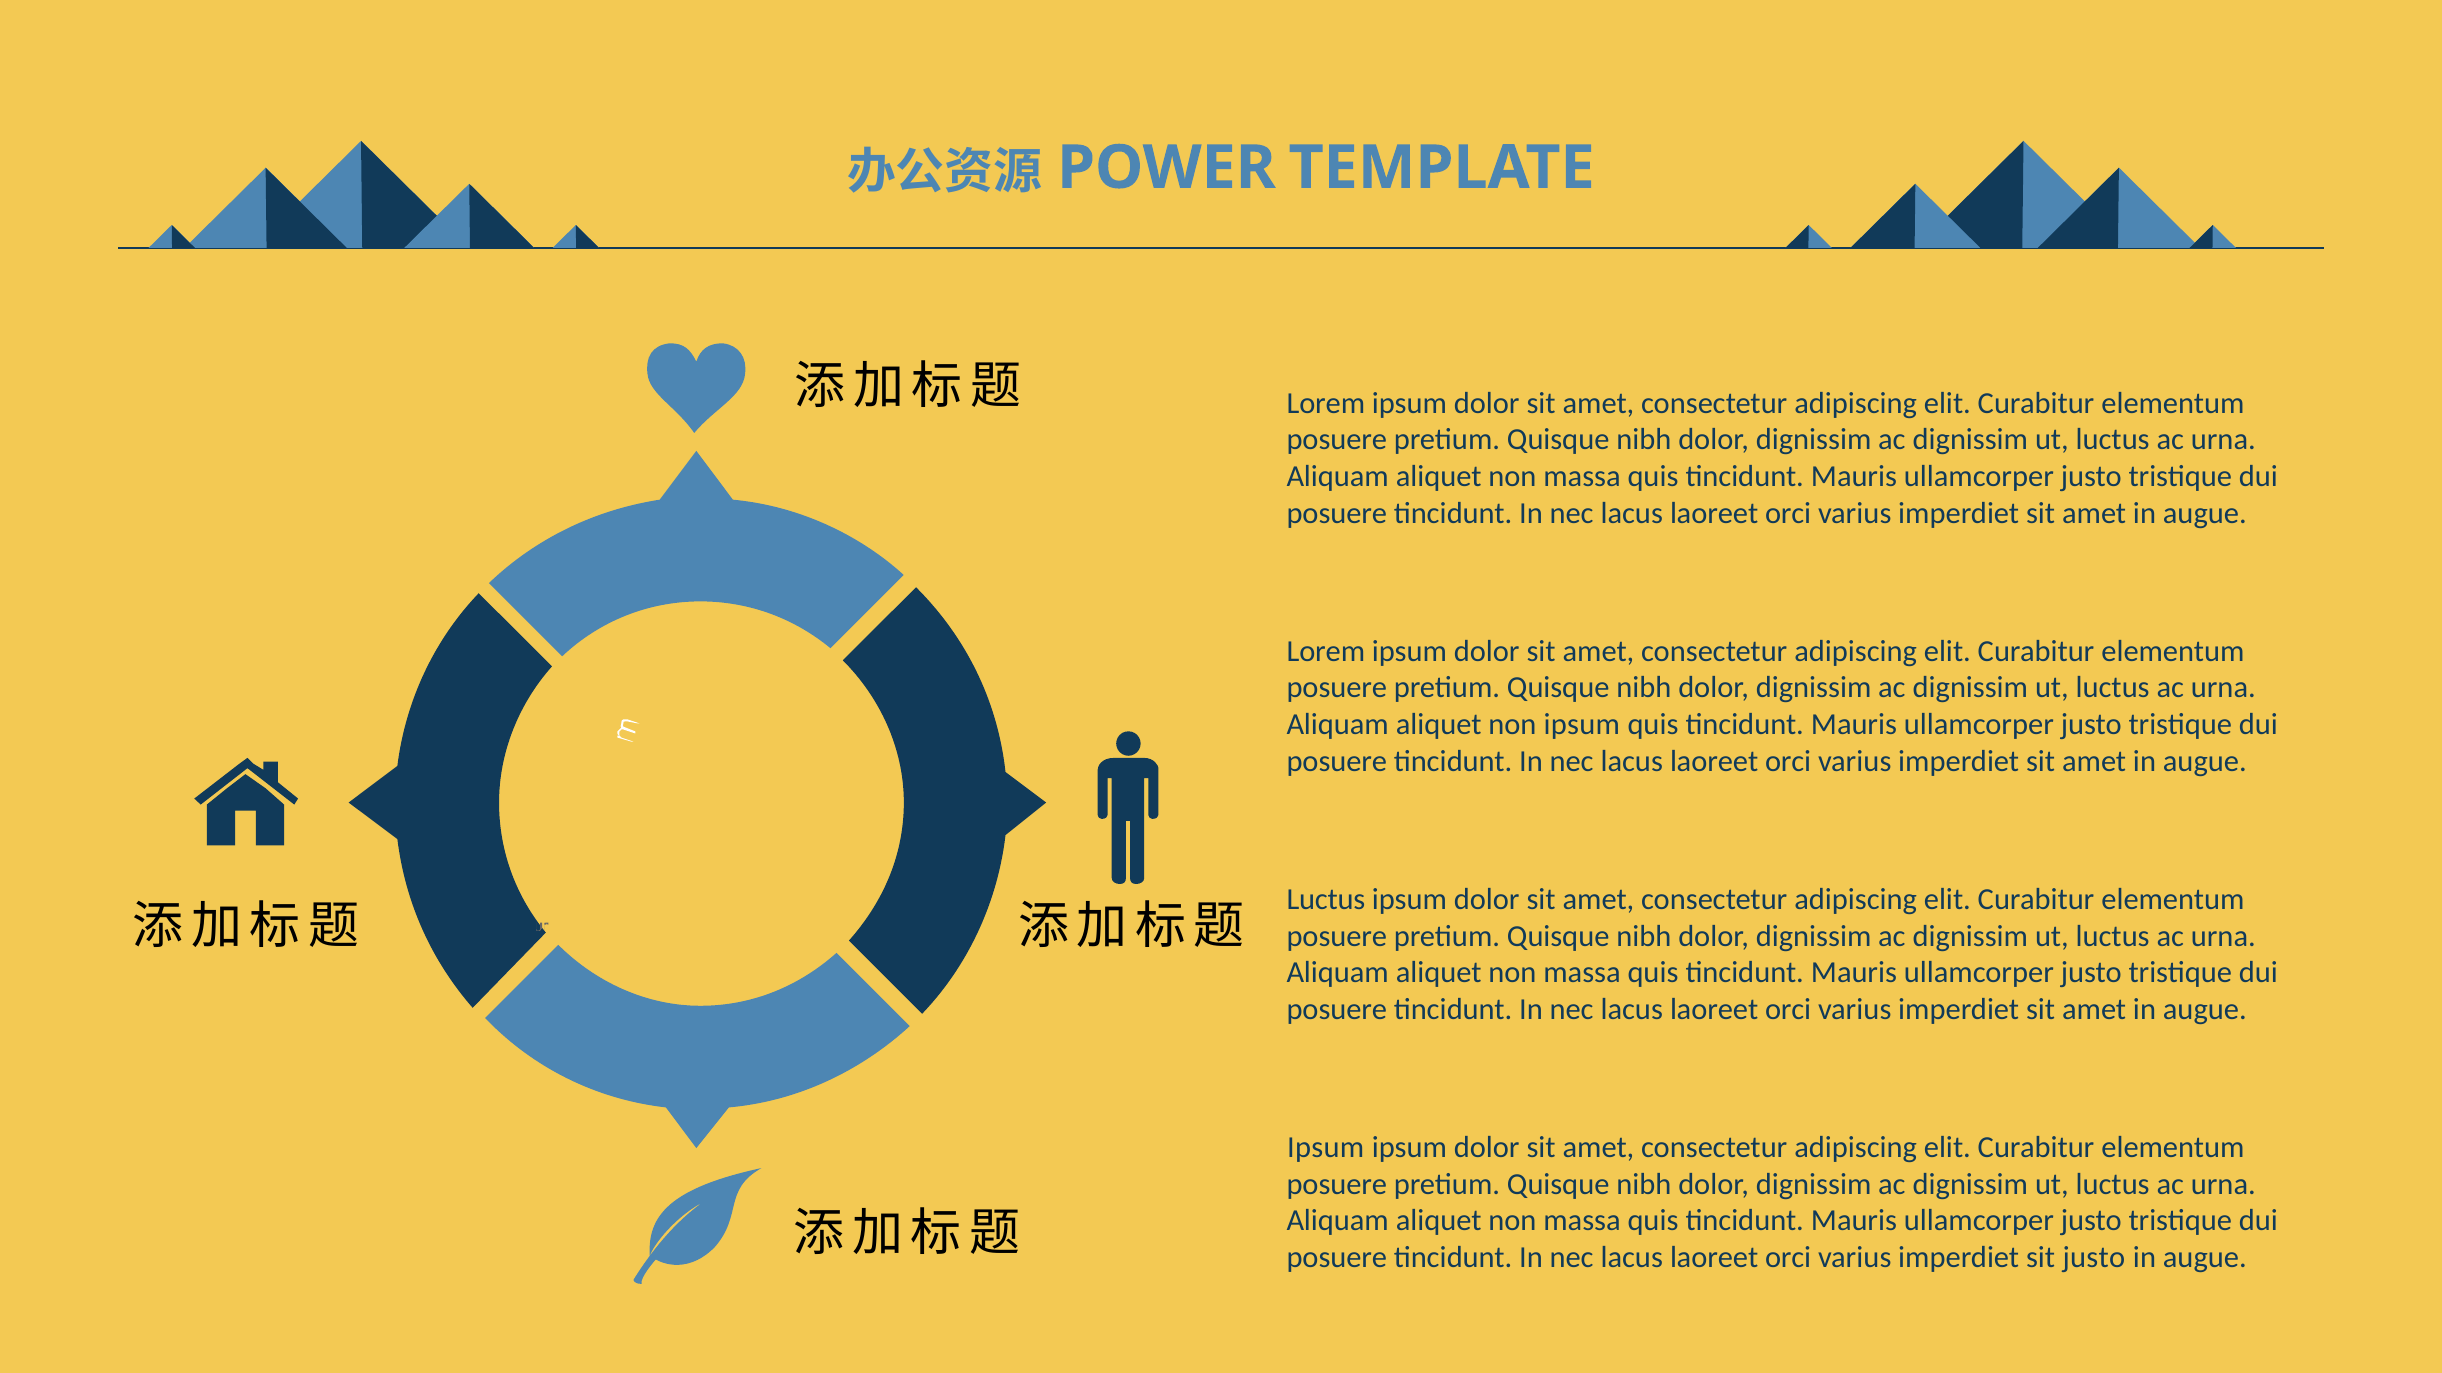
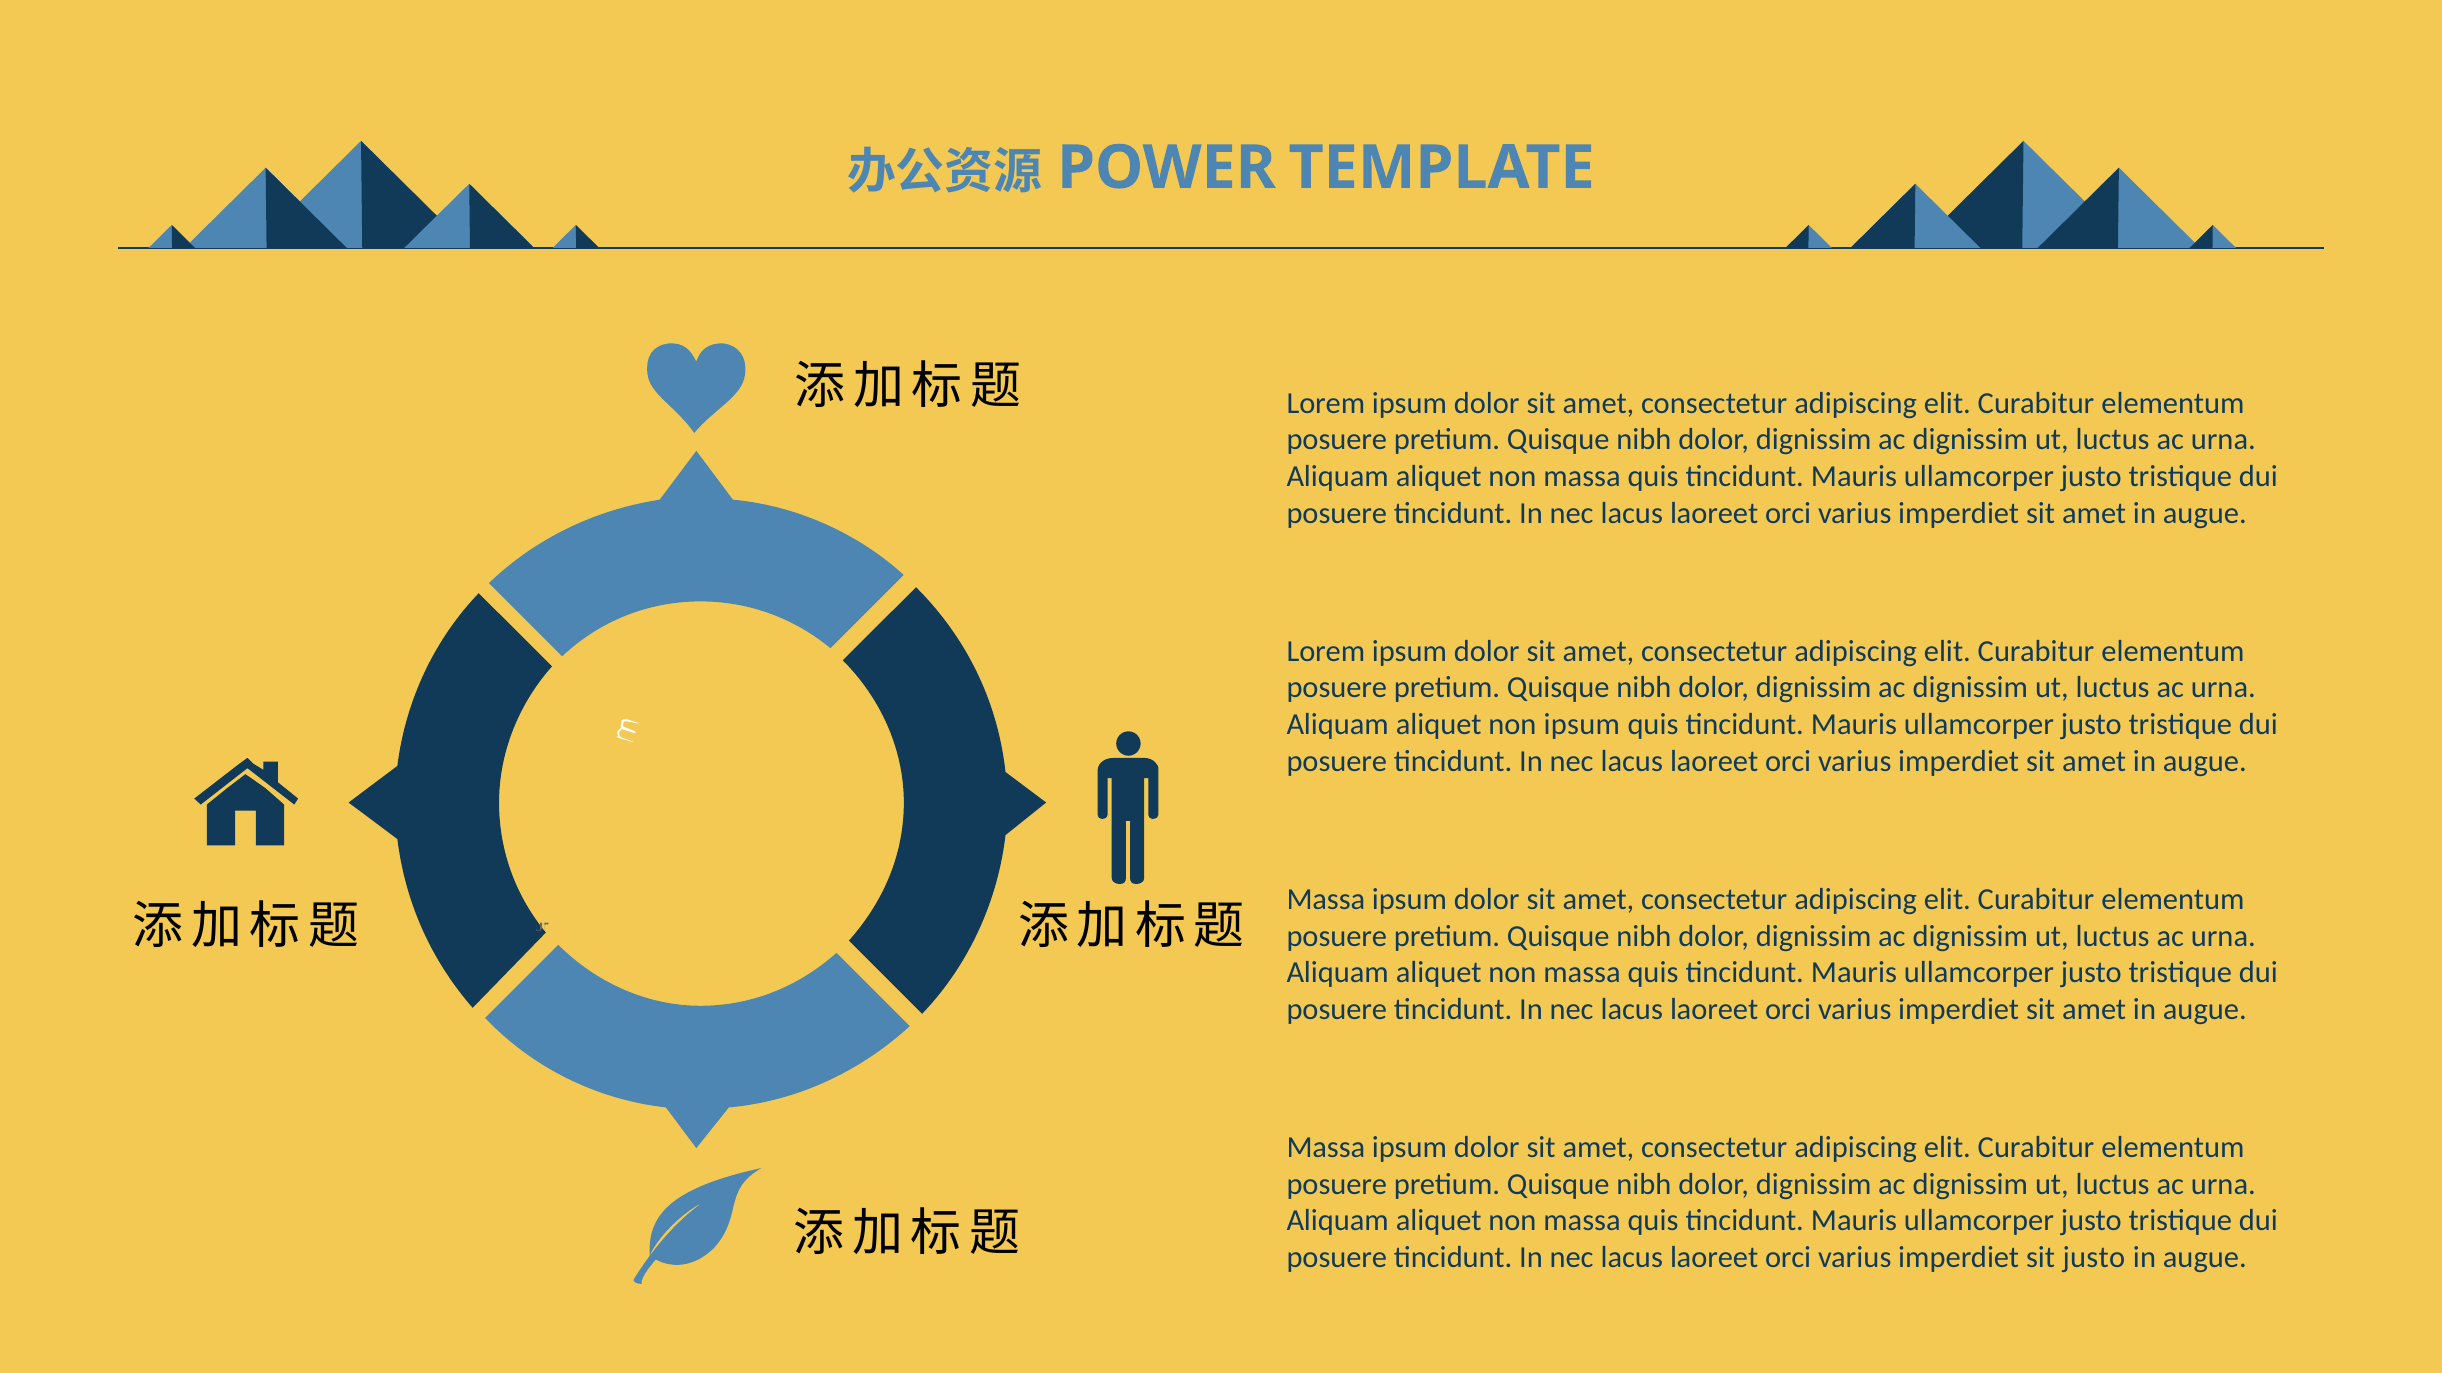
Luctus: Luctus -> Massa (1326, 900)
Ipsum: Ipsum -> Massa (1326, 1148)
